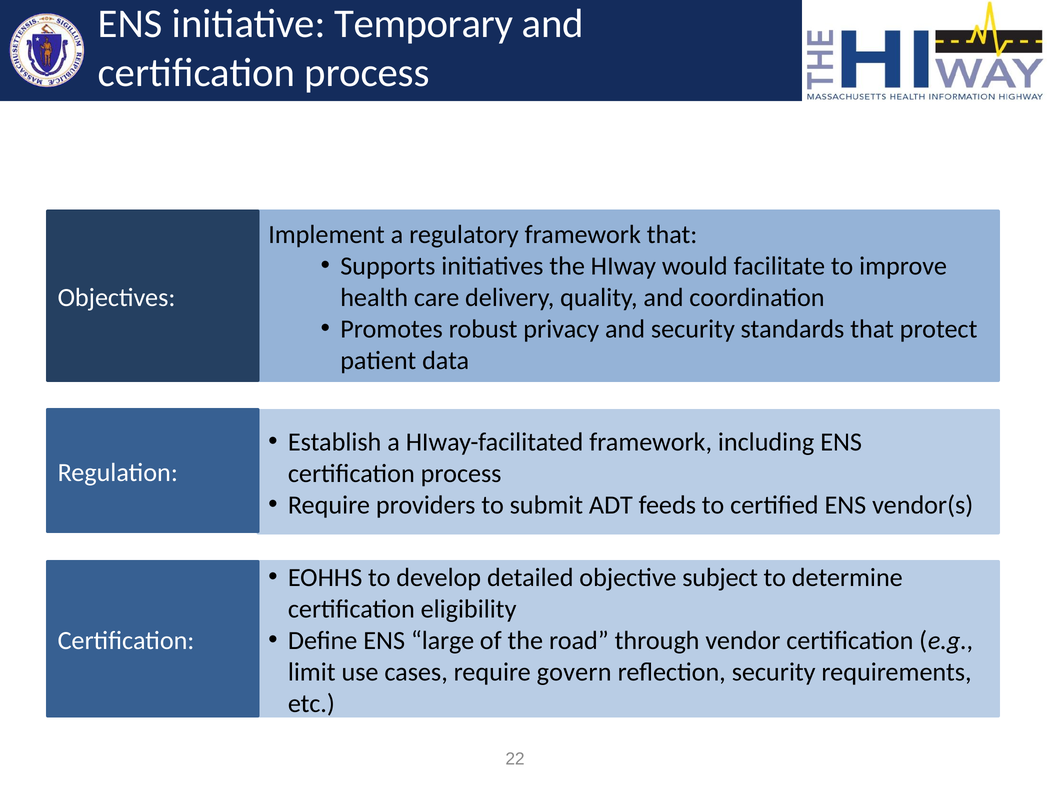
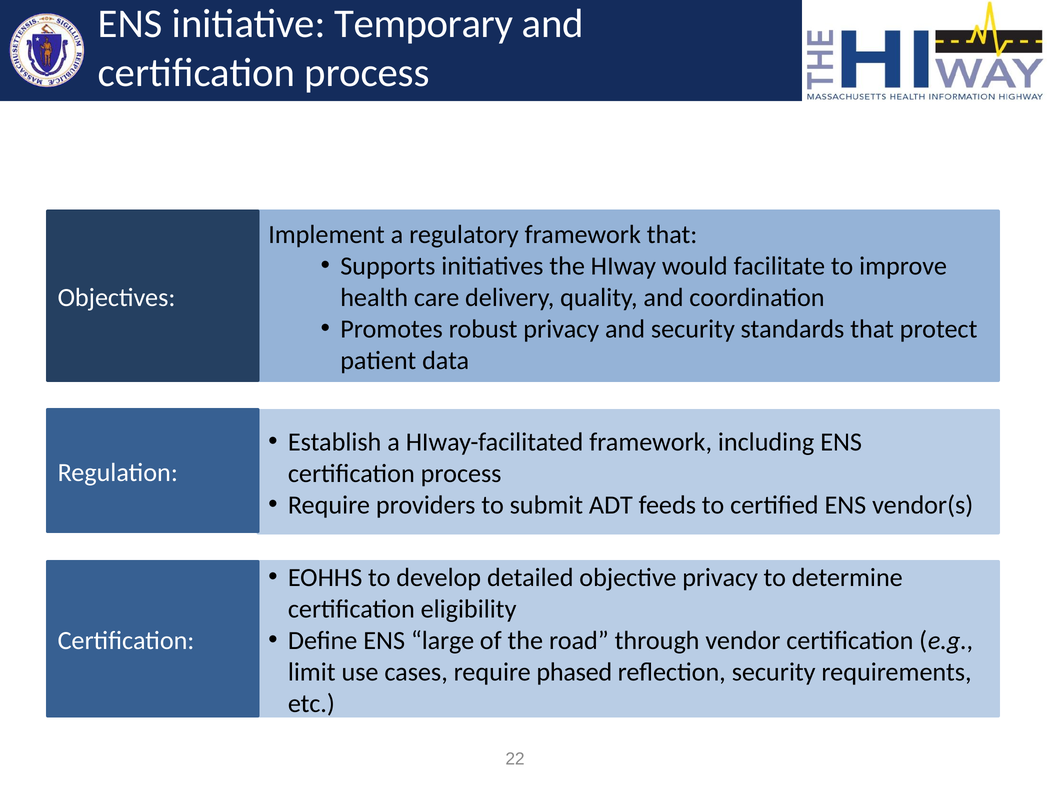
objective subject: subject -> privacy (720, 578)
govern: govern -> phased (574, 672)
